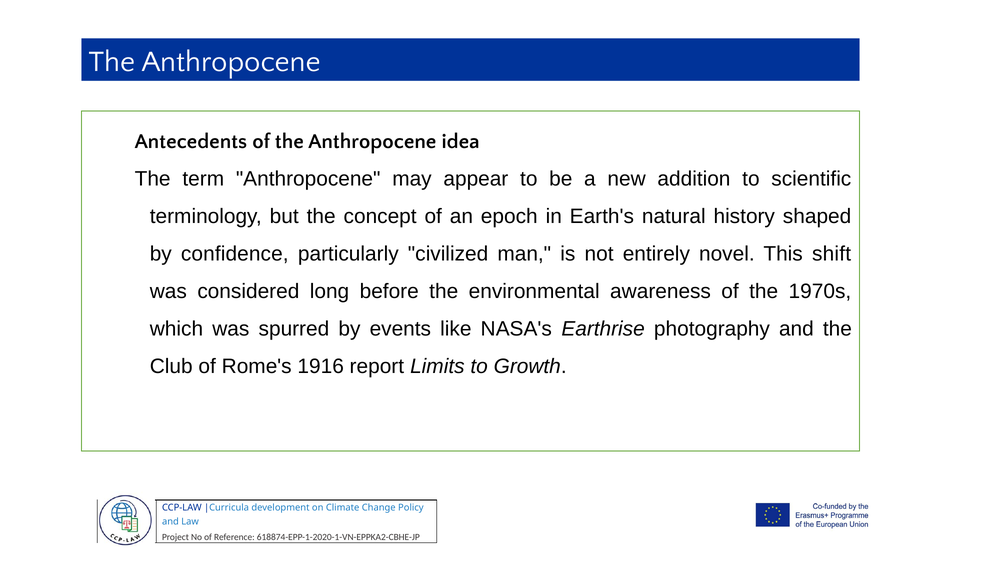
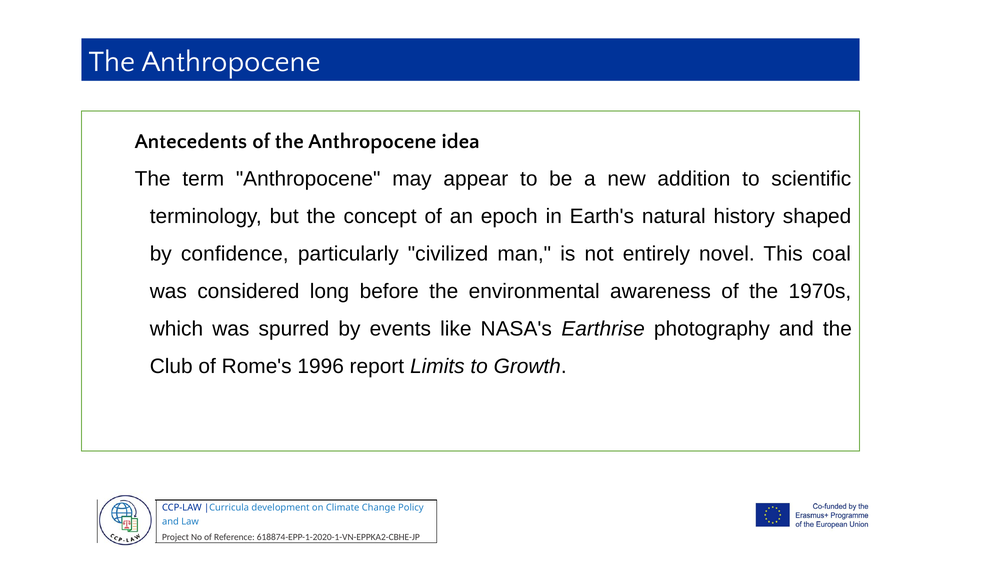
shift: shift -> coal (832, 254)
1916: 1916 -> 1996 (321, 367)
